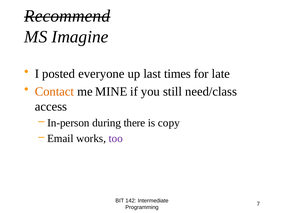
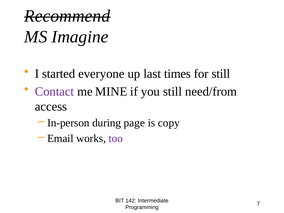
posted: posted -> started (59, 74)
for late: late -> still (221, 74)
Contact colour: orange -> purple (54, 91)
need/class: need/class -> need/from (211, 91)
there: there -> page (134, 123)
